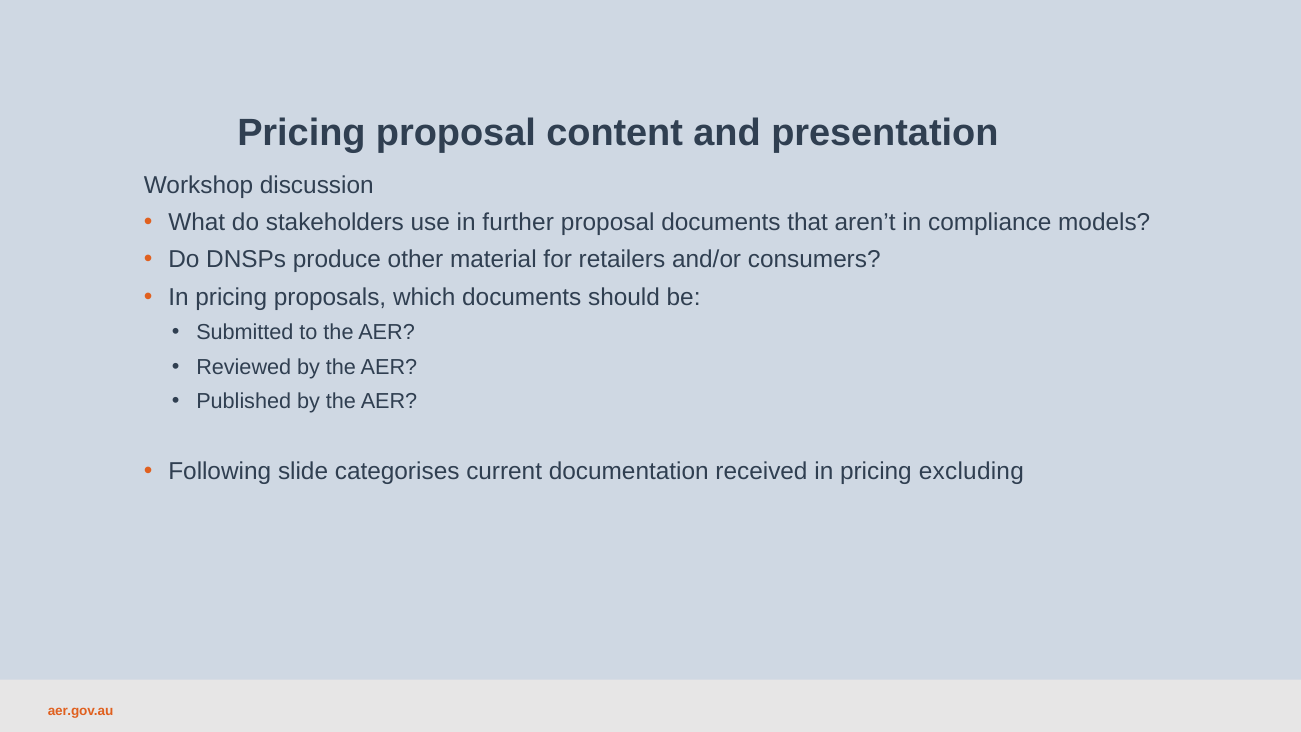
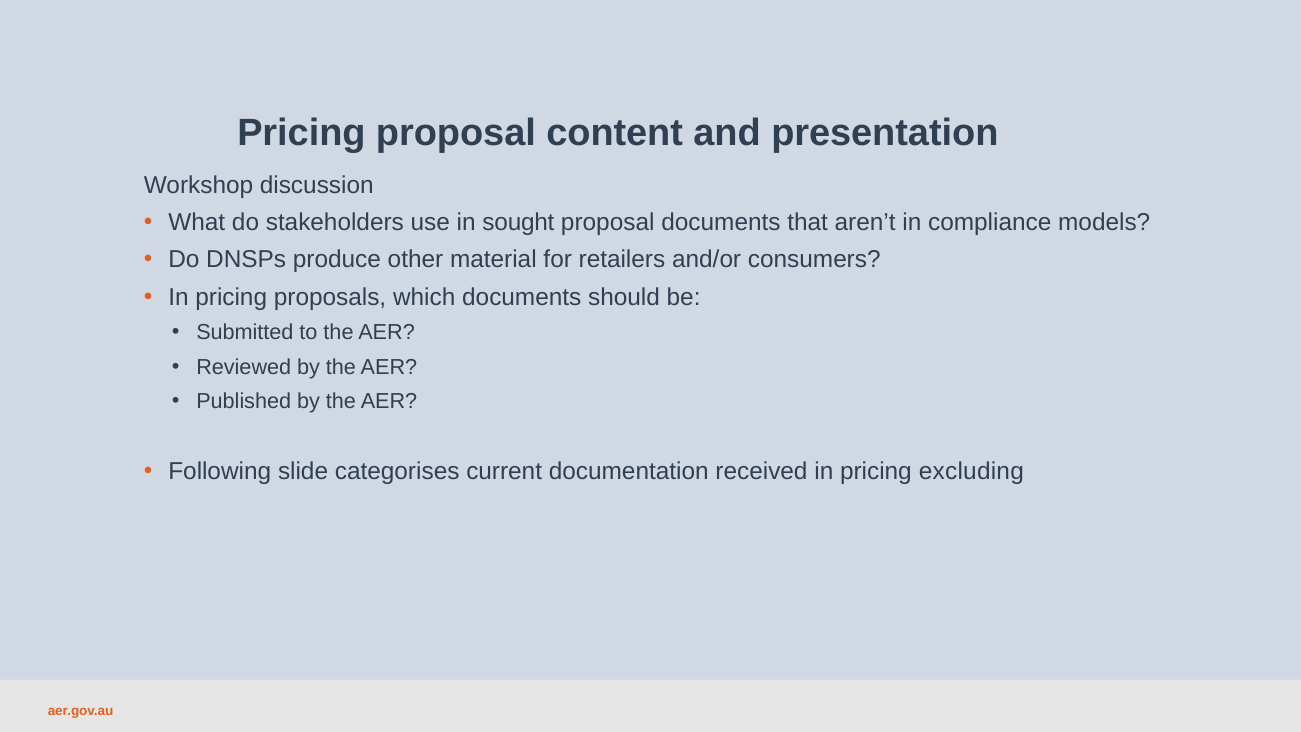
further: further -> sought (518, 223)
